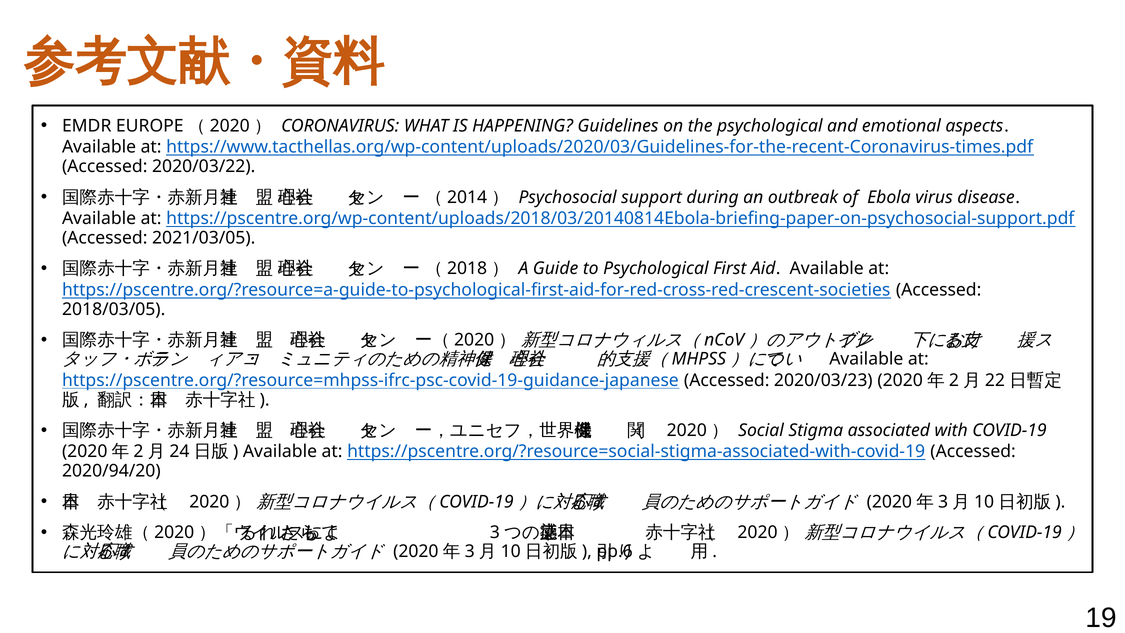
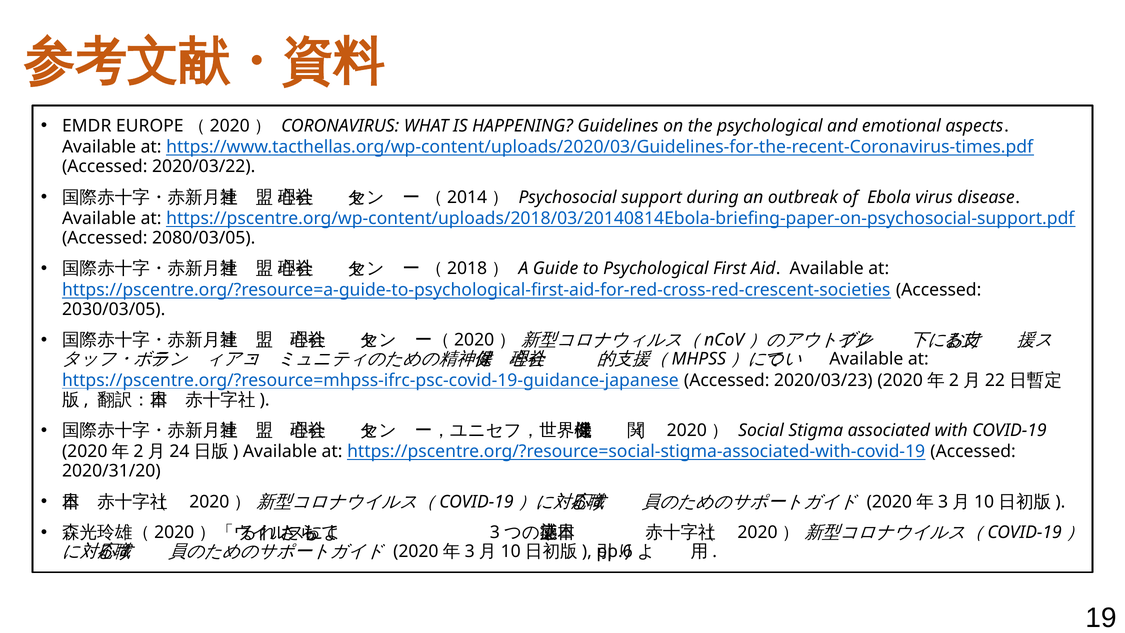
2021/03/05: 2021/03/05 -> 2080/03/05 (204, 238)
2018/03/05: 2018/03/05 -> 2030/03/05 (114, 309)
2020/94/20: 2020/94/20 -> 2020/31/20 (111, 471)
